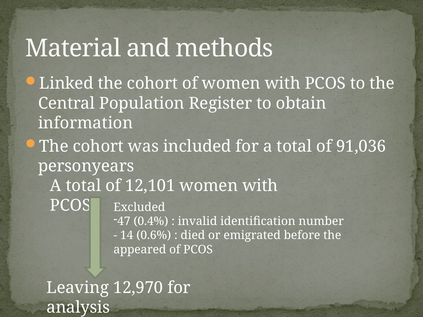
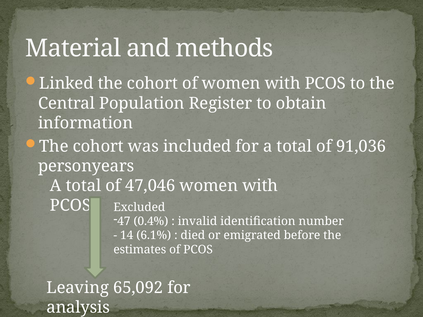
12,101: 12,101 -> 47,046 (150, 186)
0.6%: 0.6% -> 6.1% (154, 236)
appeared: appeared -> estimates (140, 250)
12,970: 12,970 -> 65,092 (138, 288)
